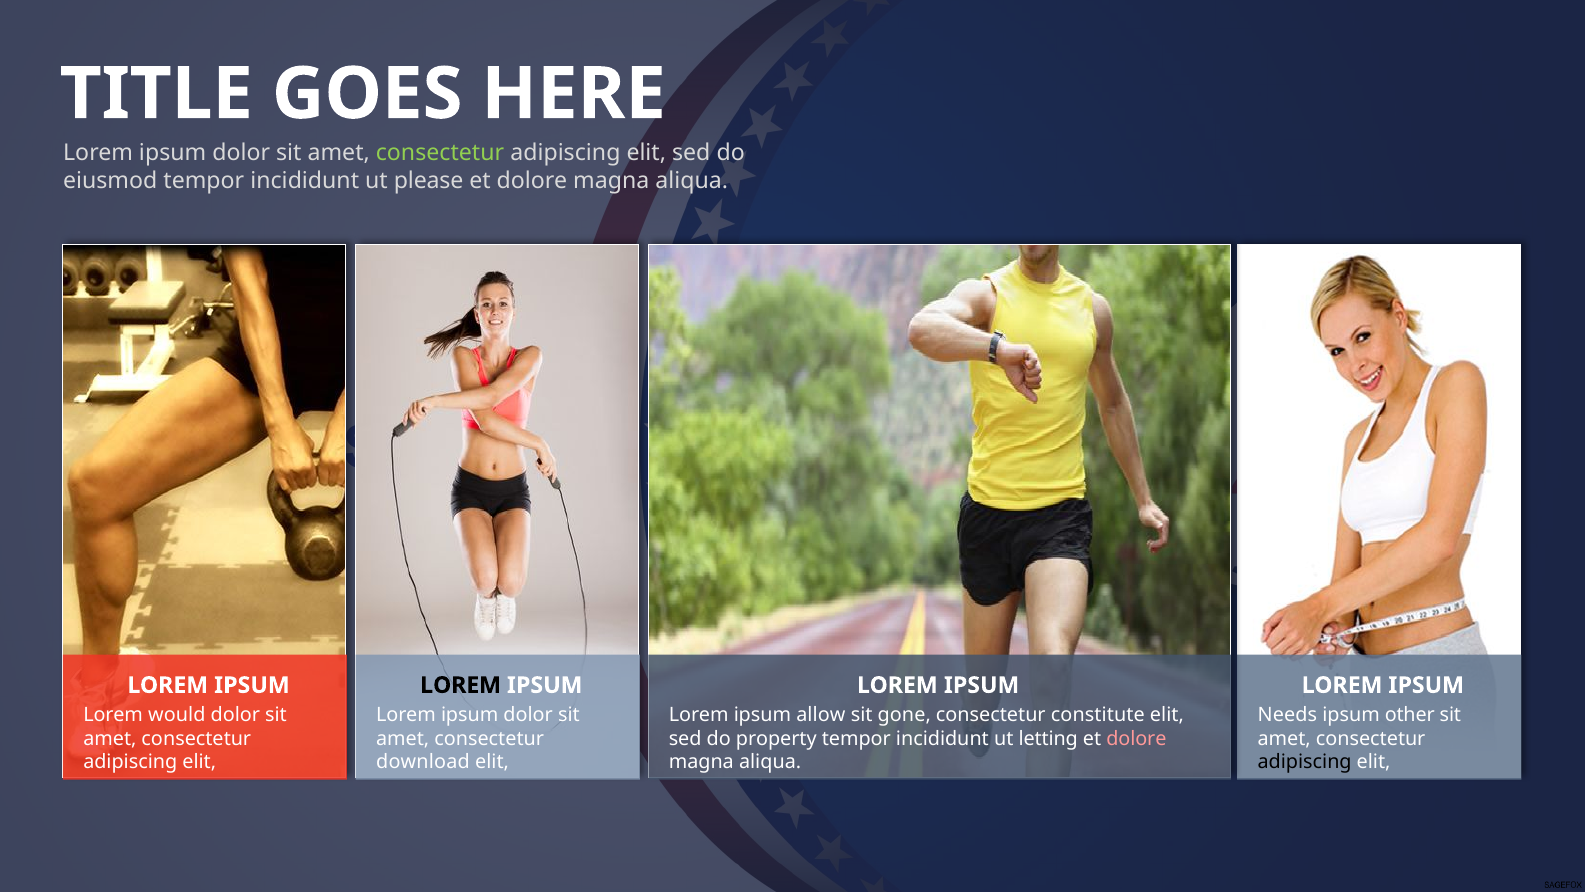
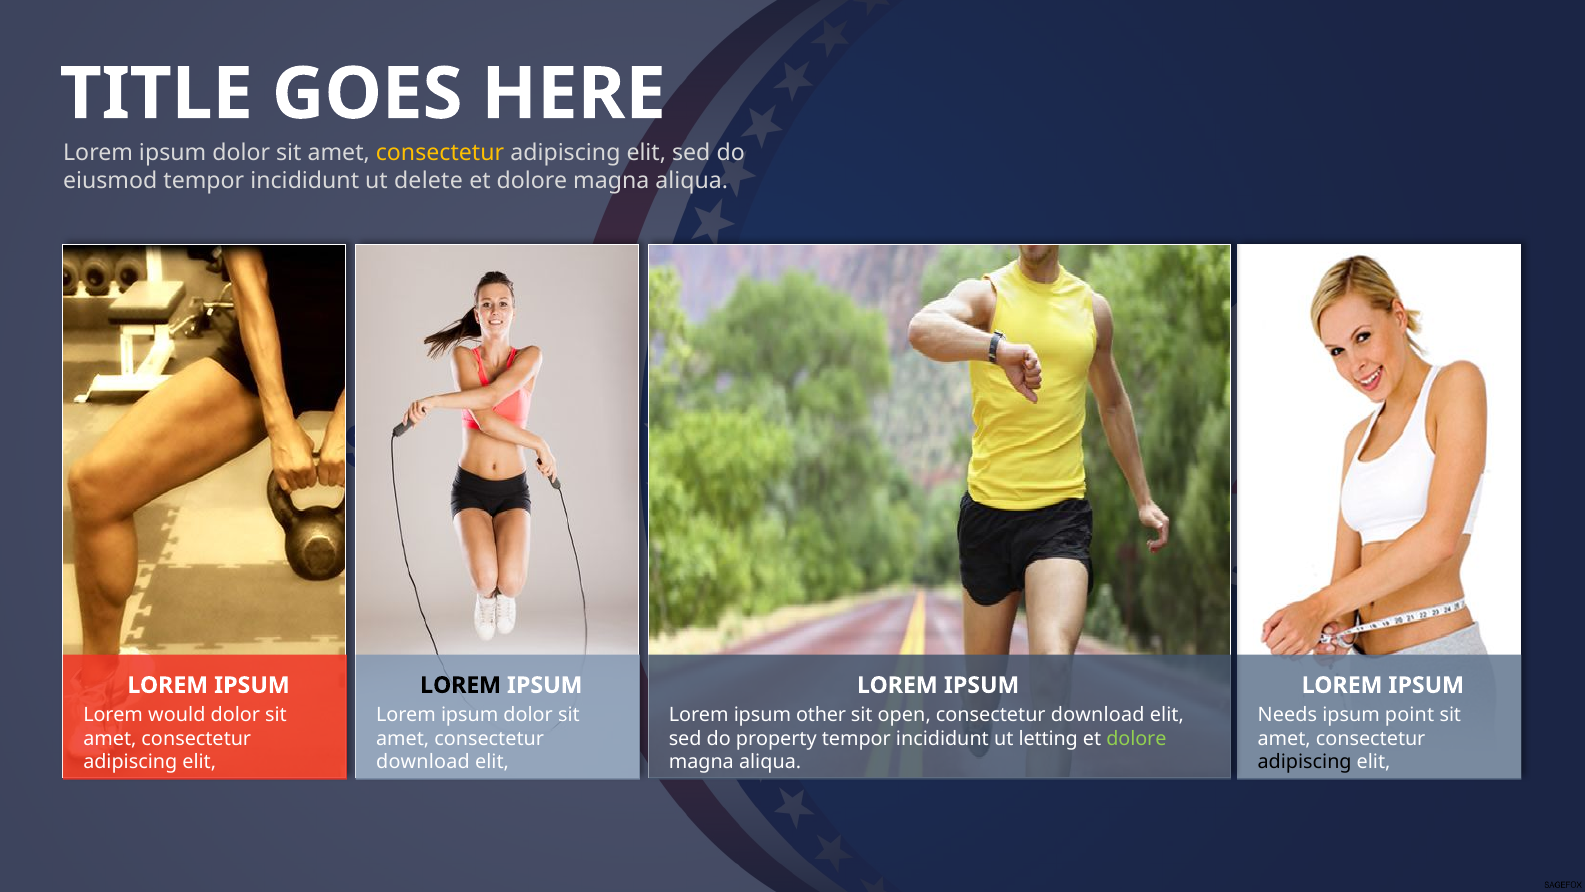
consectetur colour: light green -> yellow (440, 153)
please: please -> delete (428, 181)
allow: allow -> other (821, 714)
gone: gone -> open (904, 714)
constitute: constitute -> download (1098, 714)
other: other -> point (1410, 714)
dolore colour: pink -> light green (1136, 738)
